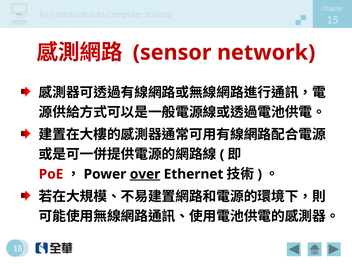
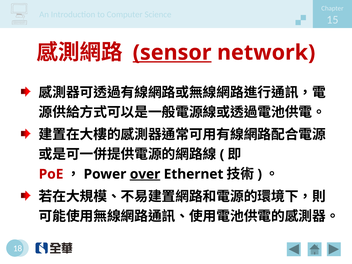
sensor underline: none -> present (172, 53)
